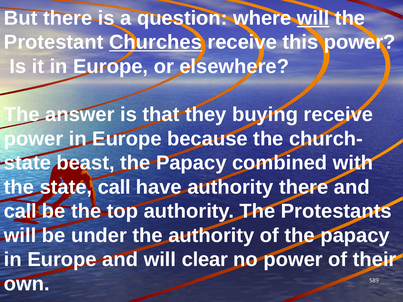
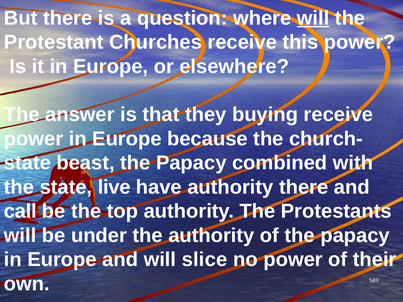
Churches underline: present -> none (155, 42)
state call: call -> live (114, 187)
clear: clear -> slice (205, 260)
